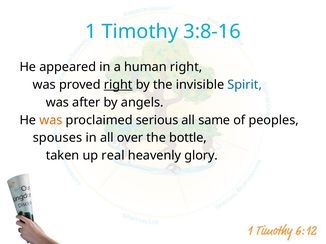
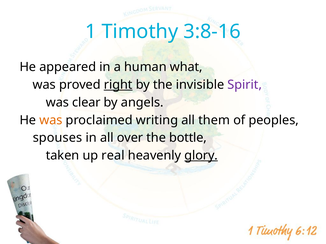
human right: right -> what (186, 67)
Spirit colour: blue -> purple (245, 85)
after: after -> clear (86, 103)
serious: serious -> writing (157, 120)
same: same -> them (214, 120)
glory underline: none -> present (201, 156)
